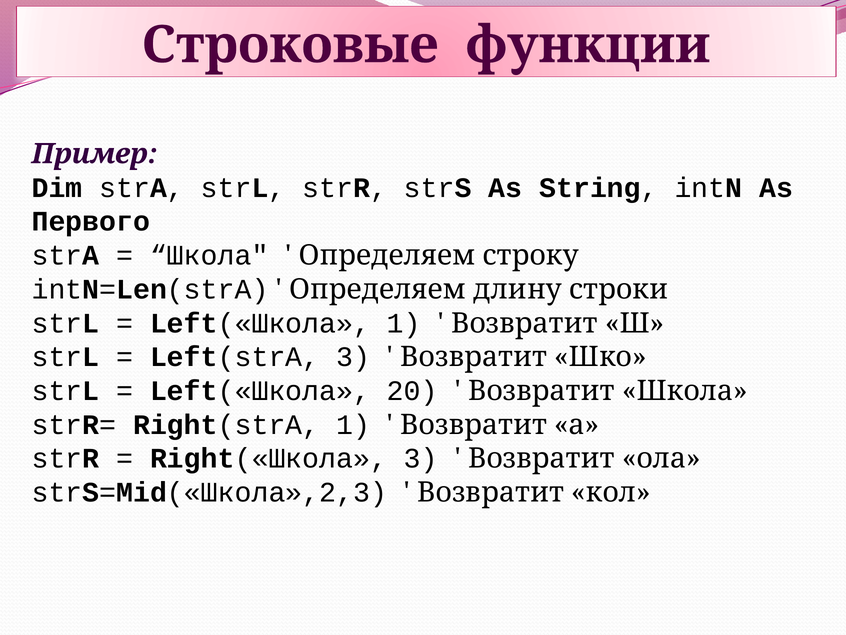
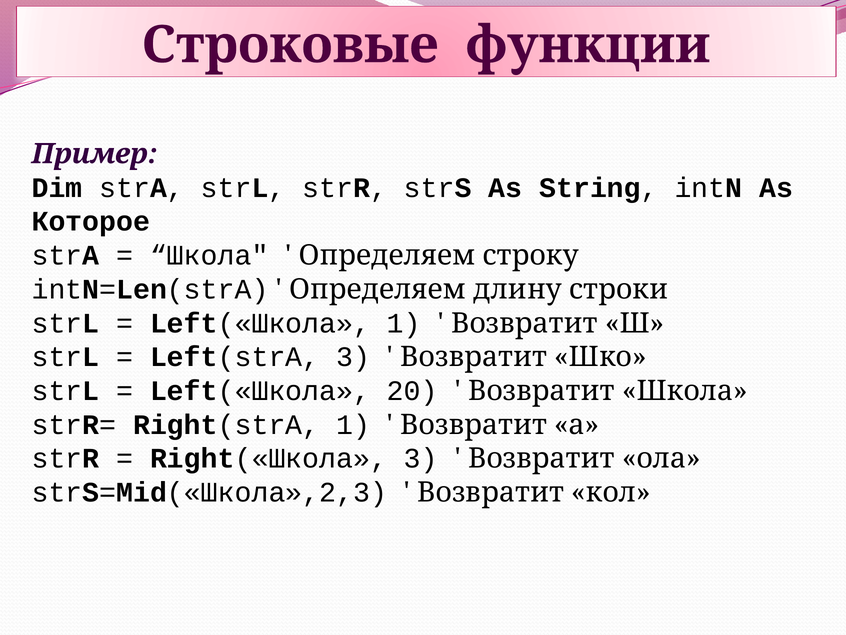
Первого: Первого -> Которое (91, 221)
